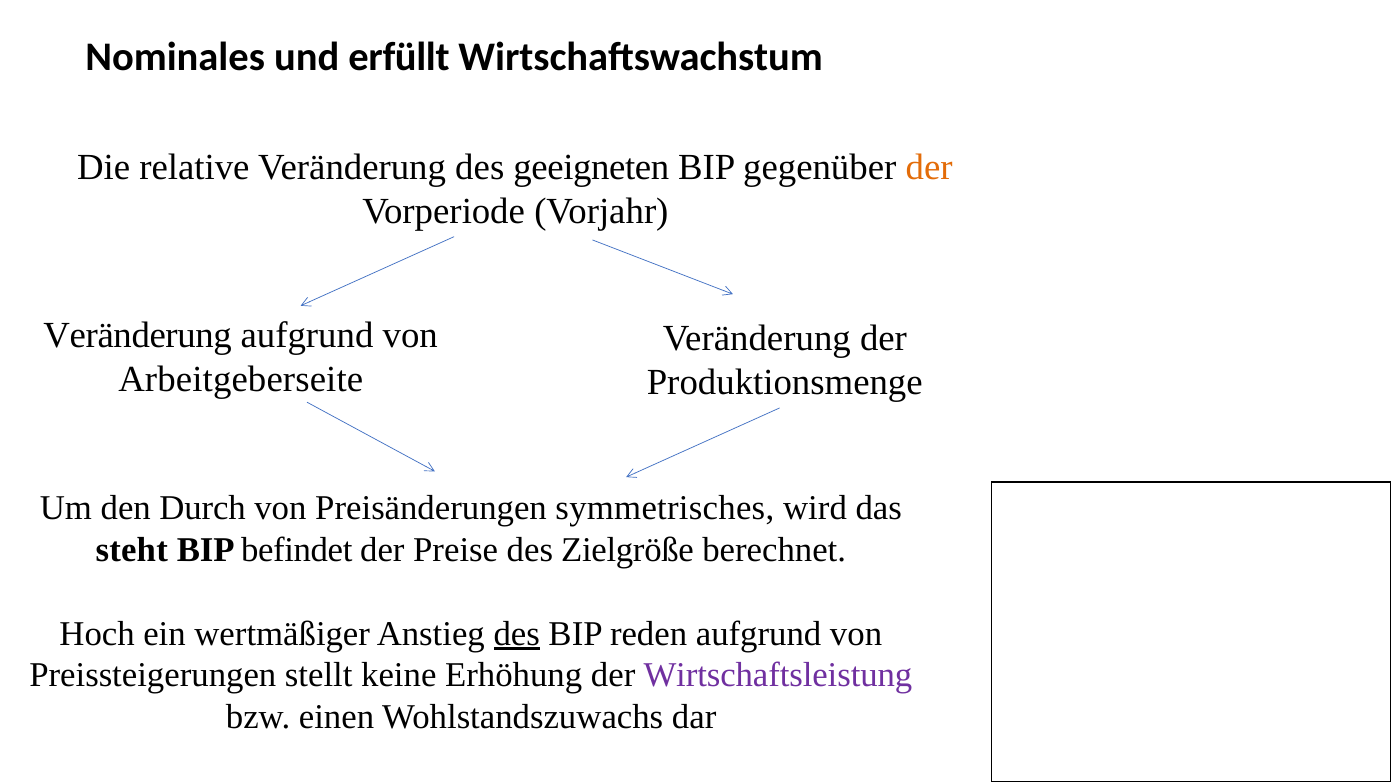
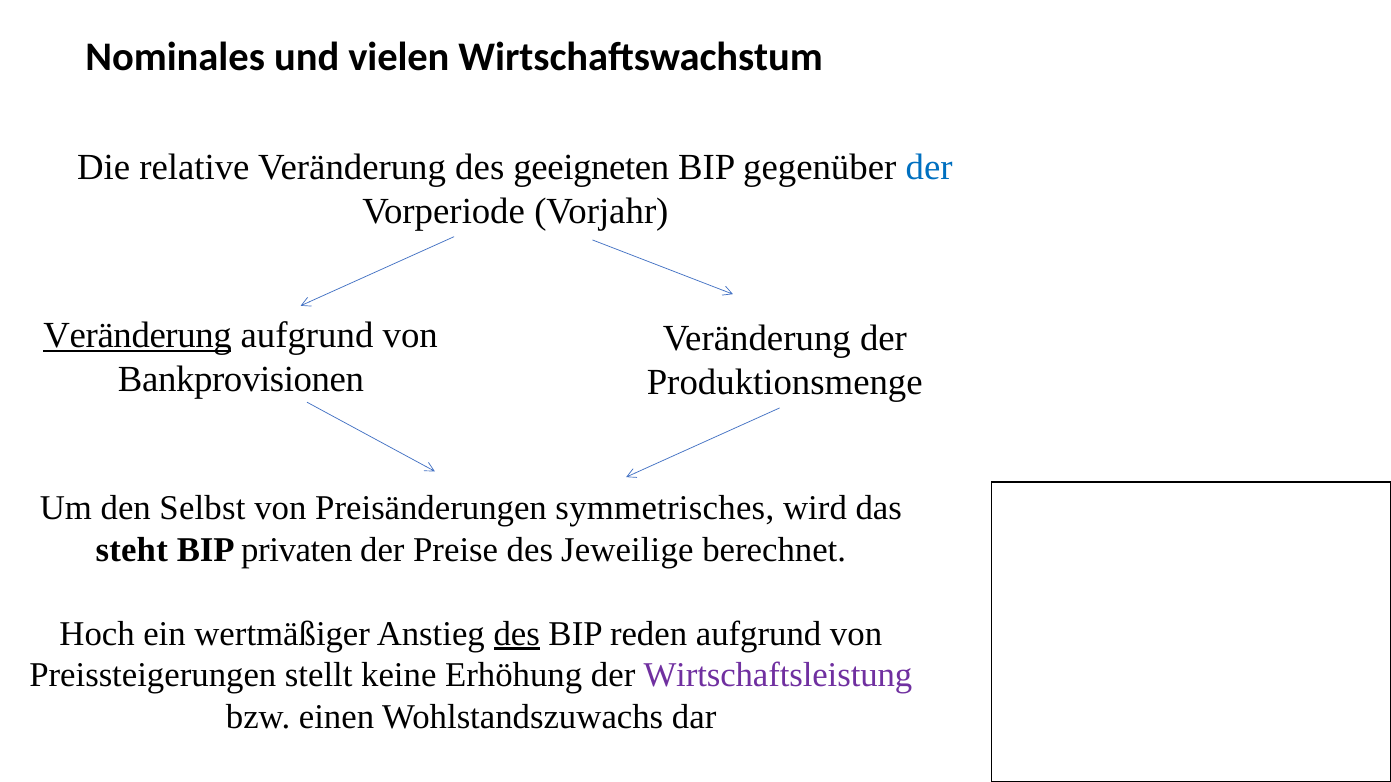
erfüllt: erfüllt -> vielen (399, 57)
der colour: orange -> blue (929, 167)
Veränderung underline: none -> present (138, 335)
Arbeitgeberseite: Arbeitgeberseite -> Bankprovisionen (241, 380)
Durch: Durch -> Selbst (202, 509)
befindet: befindet -> privaten (297, 550)
Zielgröße: Zielgröße -> Jeweilige (627, 550)
